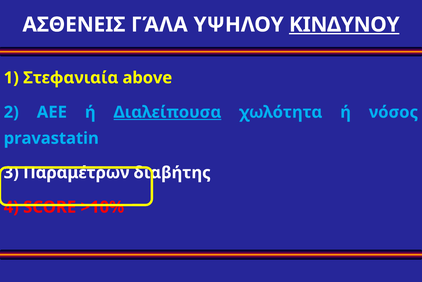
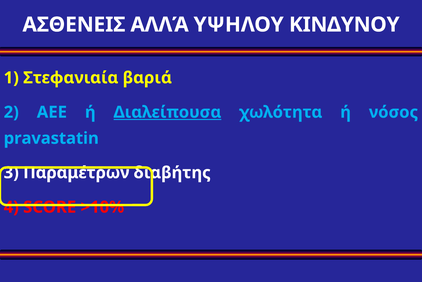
ΓΆΛΑ: ΓΆΛΑ -> ΑΛΛΆ (160, 25)
ΚΙΝΔΥΝΟΥ underline: present -> none (344, 25)
above: above -> βαριά (147, 78)
